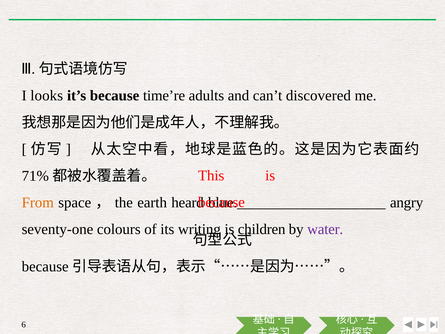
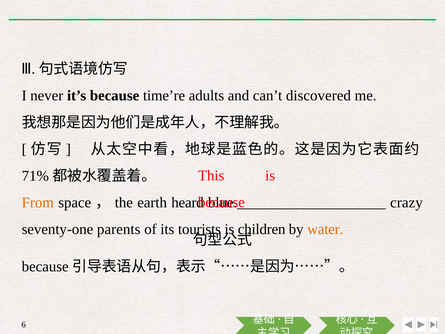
looks: looks -> never (47, 96)
angry: angry -> crazy (406, 202)
colours: colours -> parents (119, 229)
writing: writing -> tourists (199, 229)
water colour: purple -> orange (325, 229)
